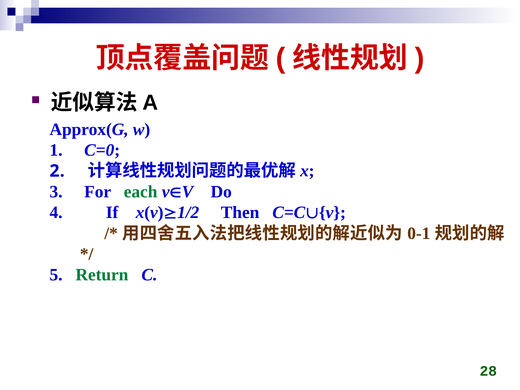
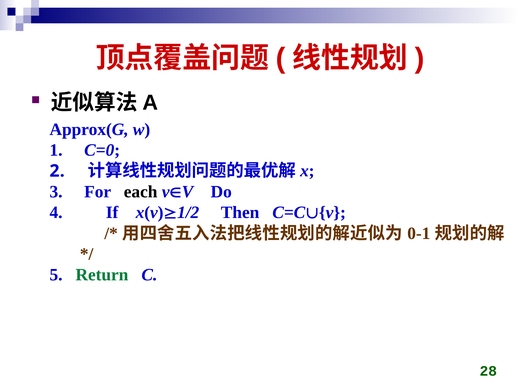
each colour: green -> black (141, 192)
